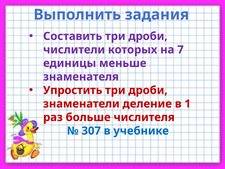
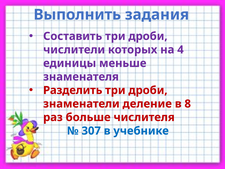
7: 7 -> 4 (180, 50)
Упростить: Упростить -> Разделить (73, 90)
1: 1 -> 8 (188, 104)
